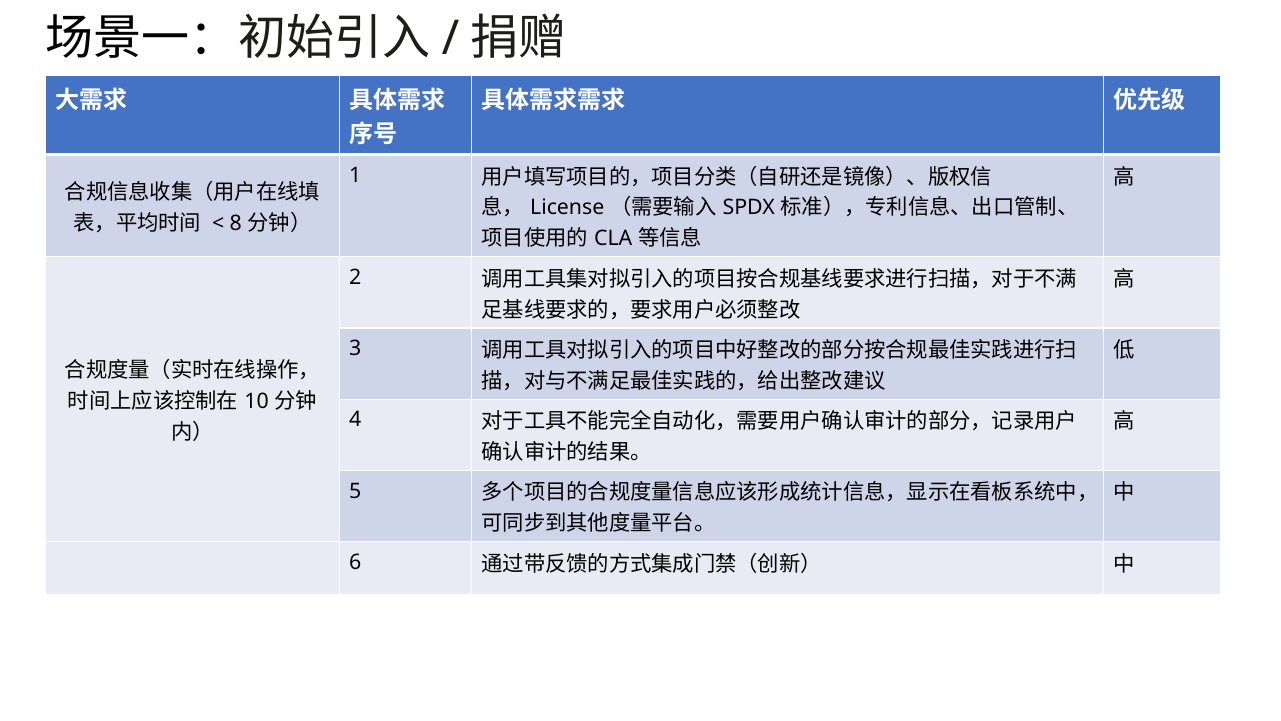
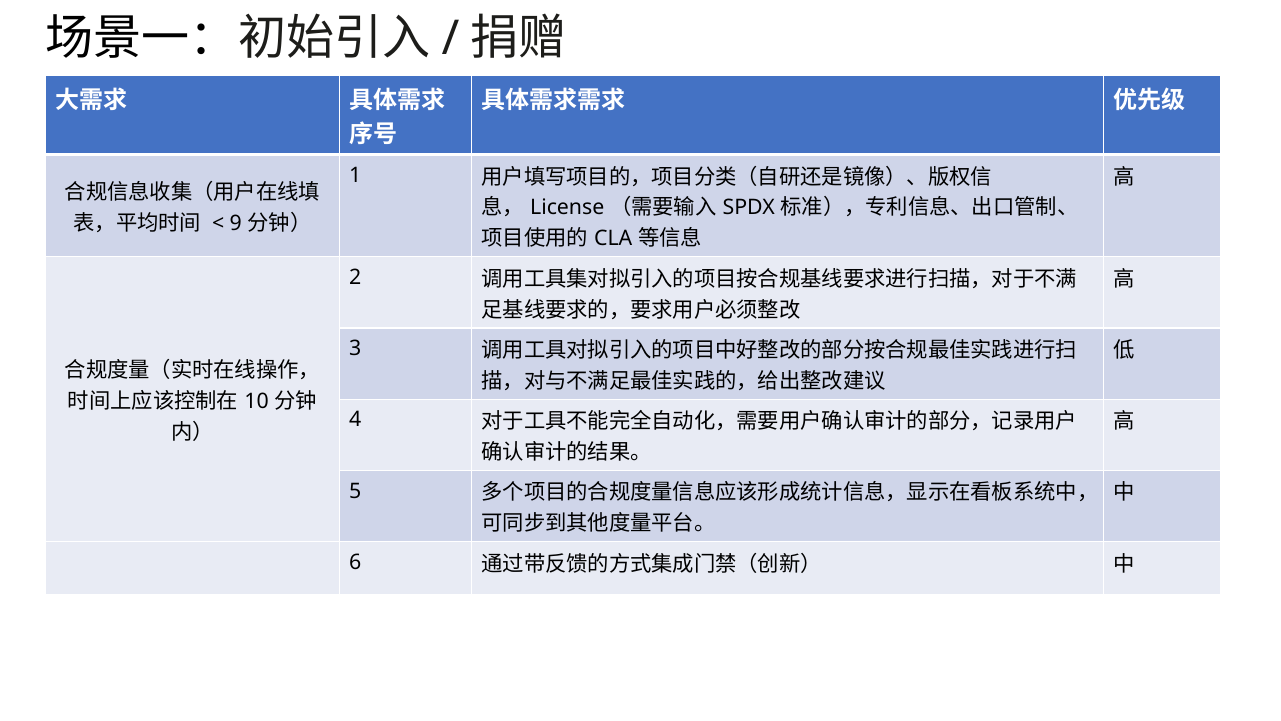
8: 8 -> 9 (236, 223)
